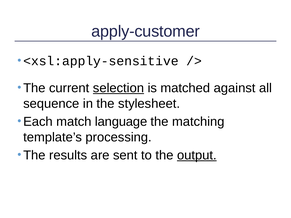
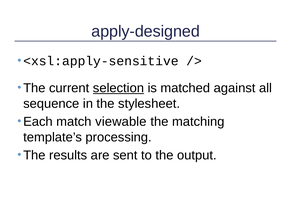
apply-customer: apply-customer -> apply-designed (146, 31)
language: language -> viewable (121, 122)
output underline: present -> none (197, 155)
